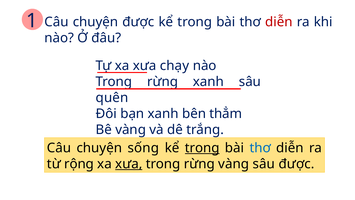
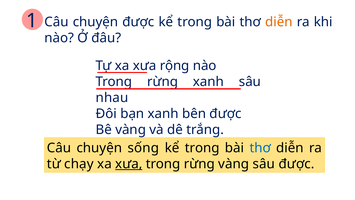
diễn colour: red -> orange (279, 22)
chạy: chạy -> rộng (175, 66)
quên: quên -> nhau (112, 98)
bên thẳm: thẳm -> được (226, 114)
trong underline: present -> none (202, 148)
rộng: rộng -> chạy (79, 164)
